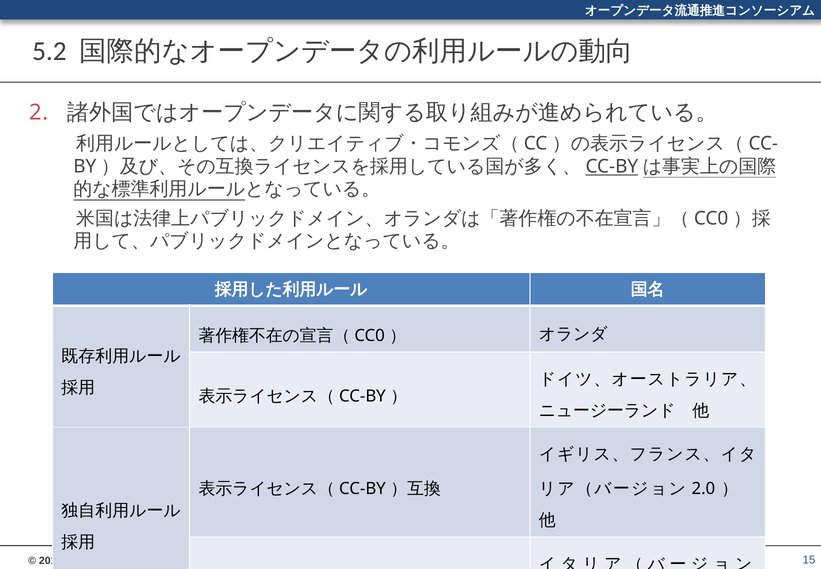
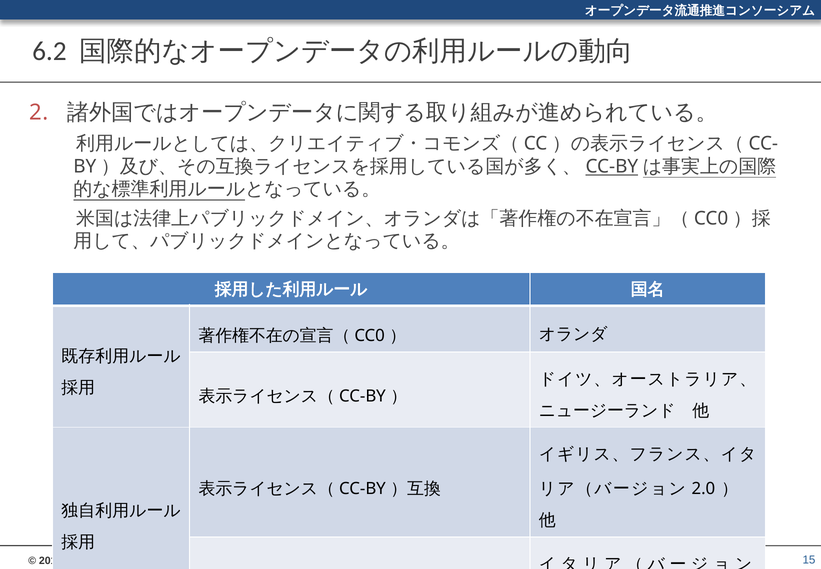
5.2: 5.2 -> 6.2 (49, 51)
